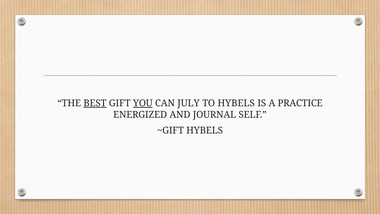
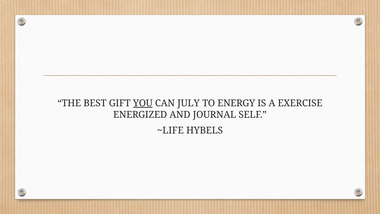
BEST underline: present -> none (95, 103)
TO HYBELS: HYBELS -> ENERGY (236, 103)
PRACTICE: PRACTICE -> EXERCISE (300, 103)
~GIFT: ~GIFT -> ~LIFE (170, 130)
